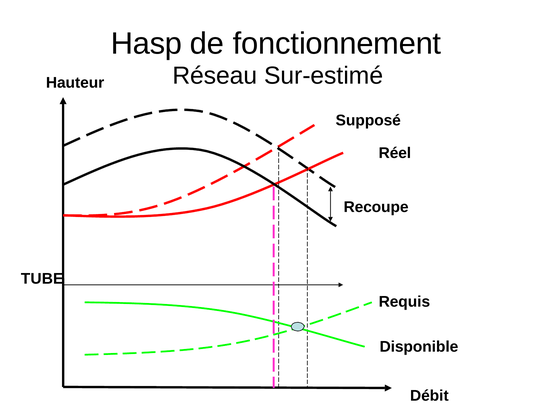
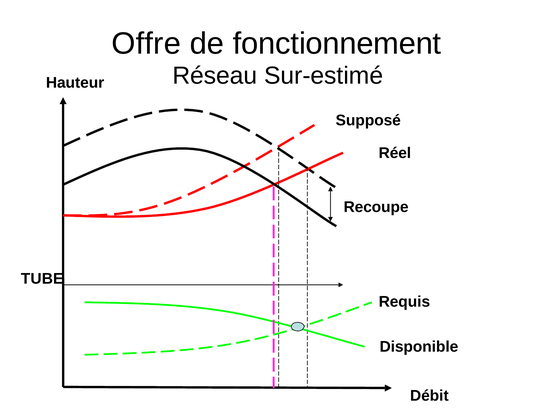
Hasp: Hasp -> Offre (146, 44)
